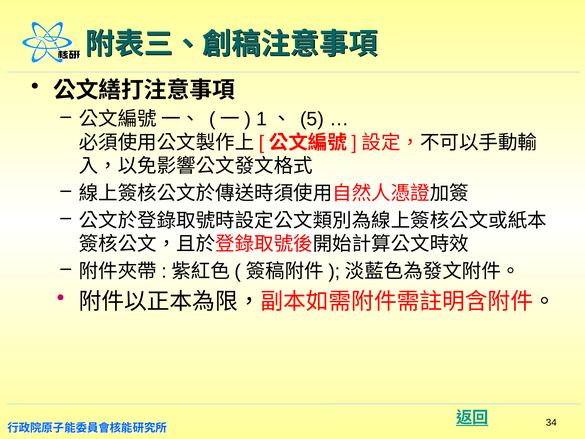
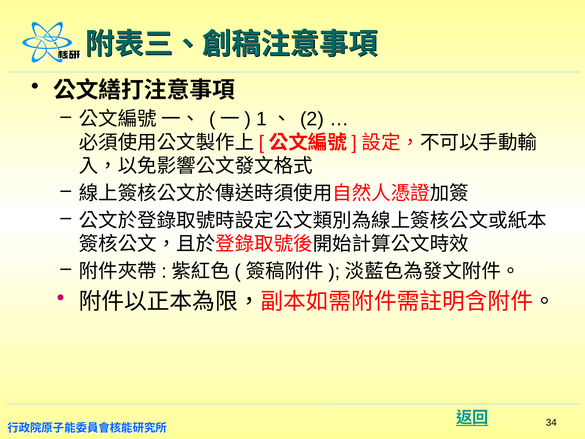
5: 5 -> 2 (312, 119)
